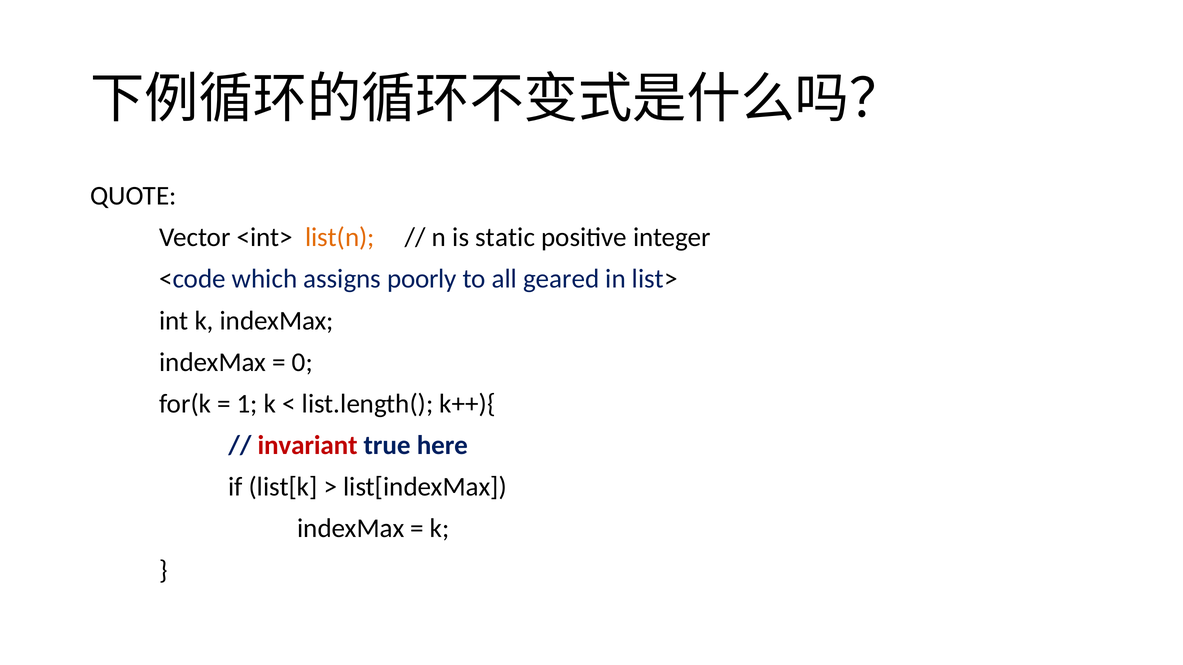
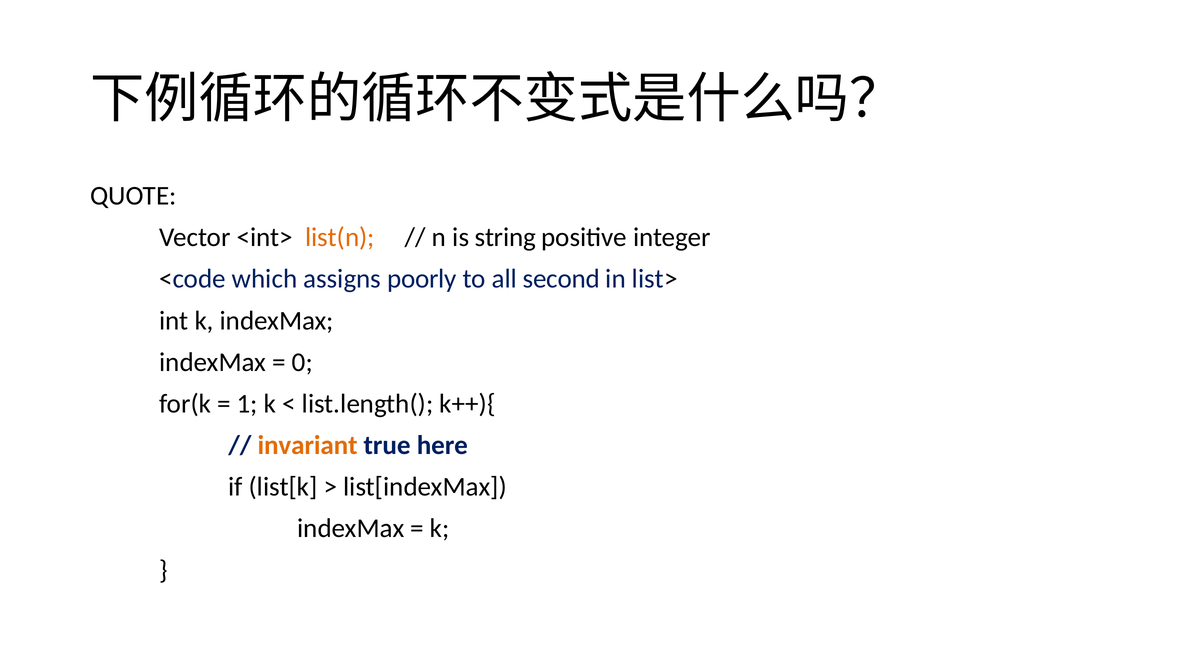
static: static -> string (505, 238)
geared: geared -> second (561, 279)
invariant colour: red -> orange (308, 446)
